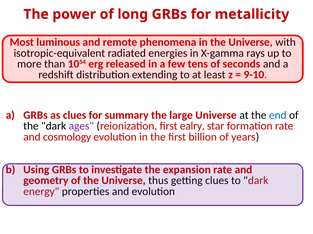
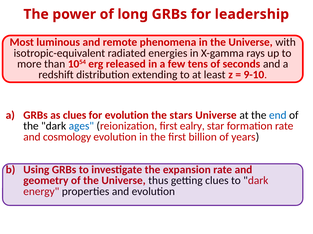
metallicity: metallicity -> leadership (252, 14)
for summary: summary -> evolution (127, 116)
large: large -> stars (181, 116)
ages colour: purple -> blue (81, 126)
